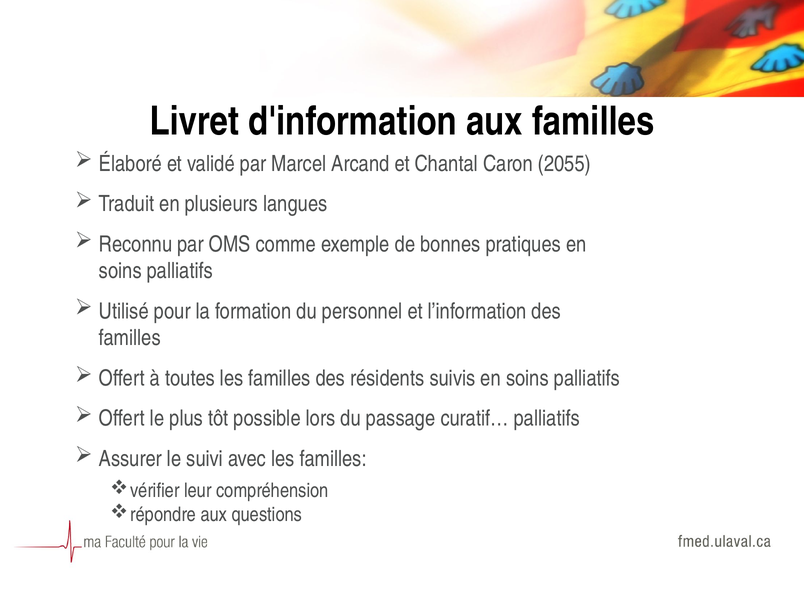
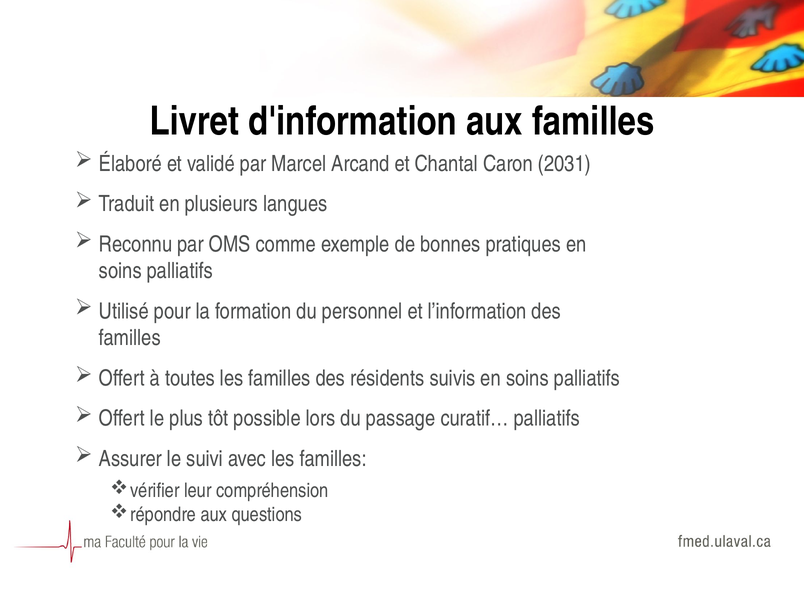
2055: 2055 -> 2031 (564, 164)
